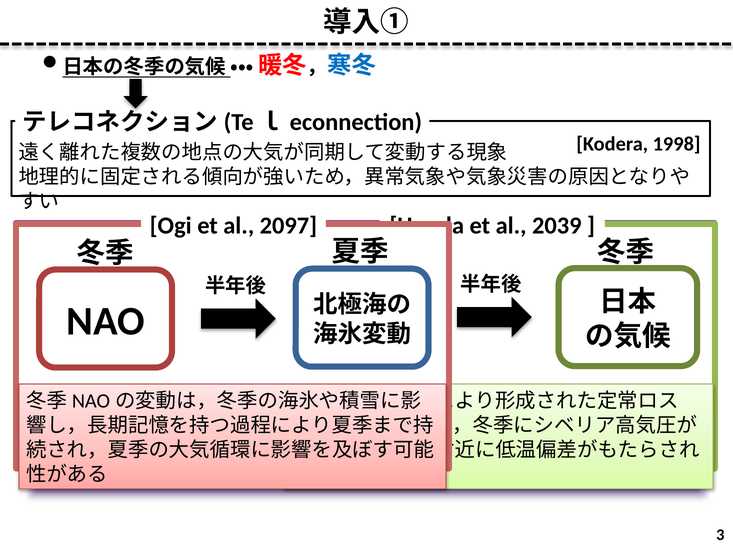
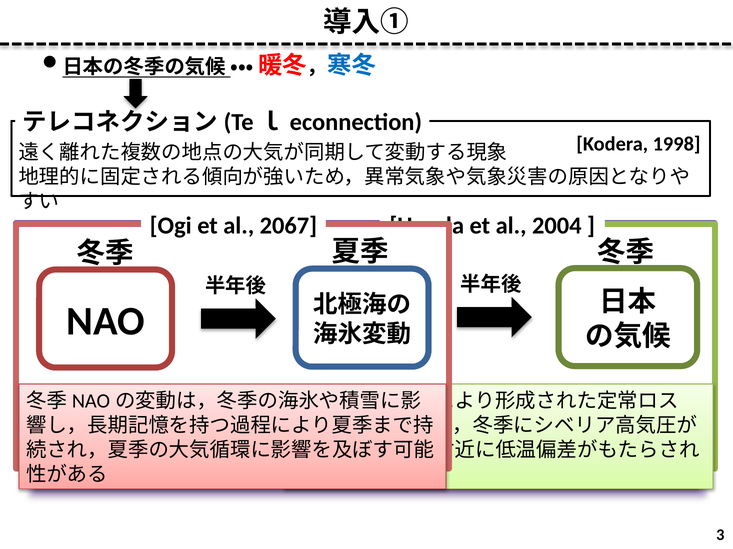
2097: 2097 -> 2067 (288, 226)
2039: 2039 -> 2004 (557, 226)
